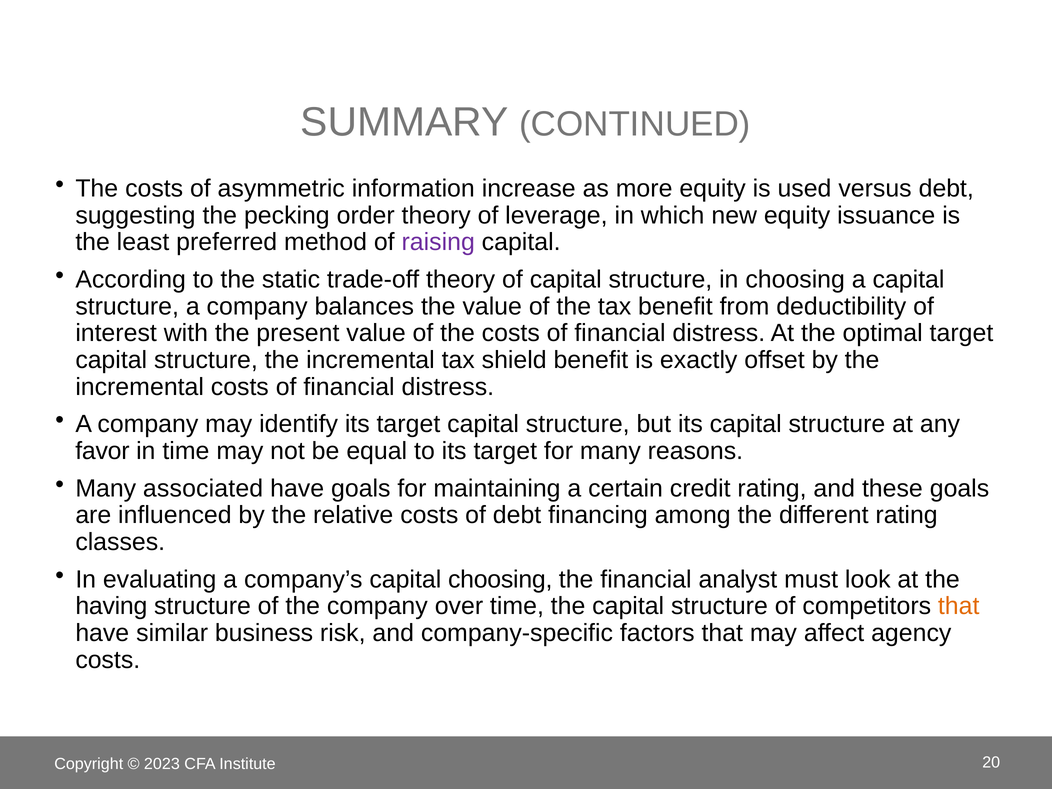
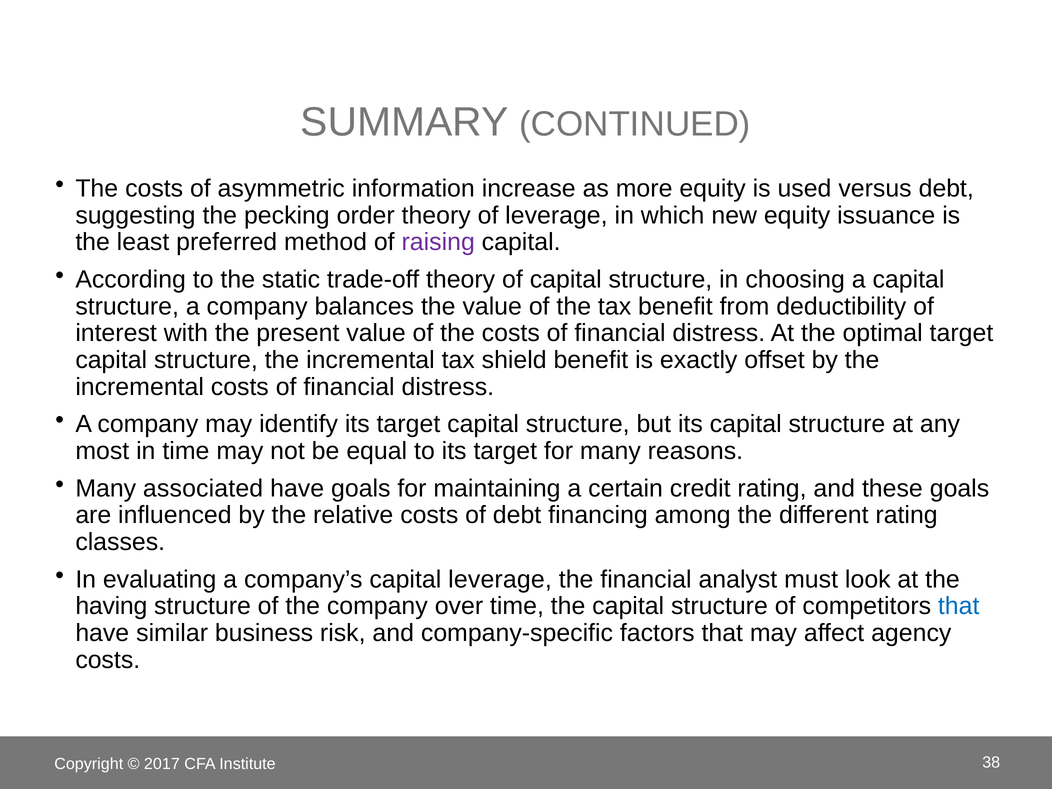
favor: favor -> most (102, 451)
capital choosing: choosing -> leverage (500, 579)
that colour: orange -> blue (959, 606)
2023: 2023 -> 2017 (162, 764)
20: 20 -> 38 (991, 762)
